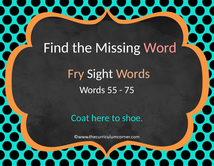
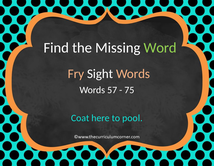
Word colour: pink -> light green (160, 47)
55: 55 -> 57 (112, 90)
shoe: shoe -> pool (132, 118)
